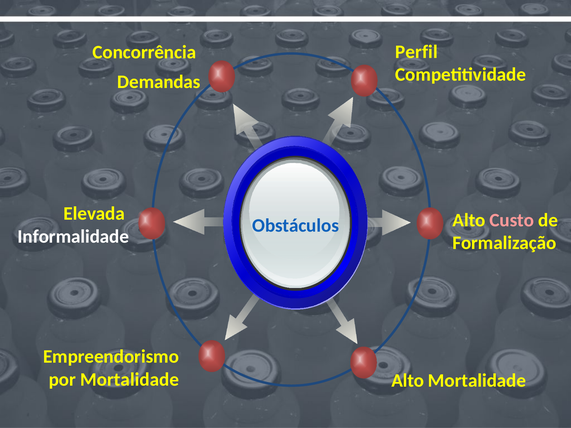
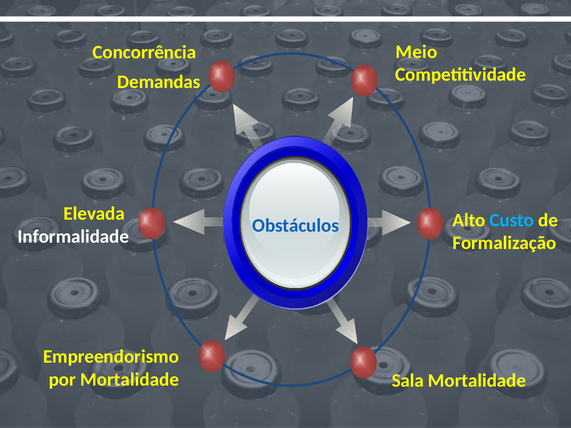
Perfil: Perfil -> Meio (416, 52)
Custo colour: pink -> light blue (512, 220)
Alto: Alto -> Sala (408, 381)
